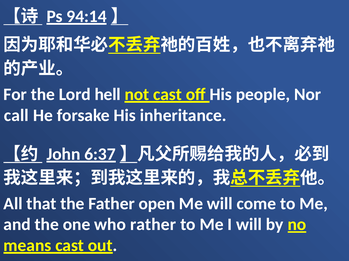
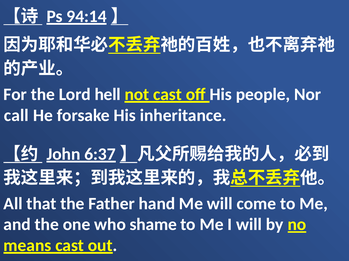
open: open -> hand (157, 204)
rather: rather -> shame (153, 225)
